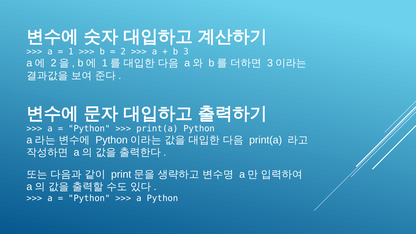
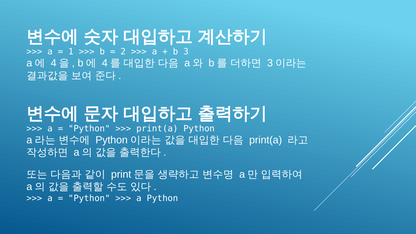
2: 2 -> 4 (54, 63)
1: 1 -> 4 (105, 63)
